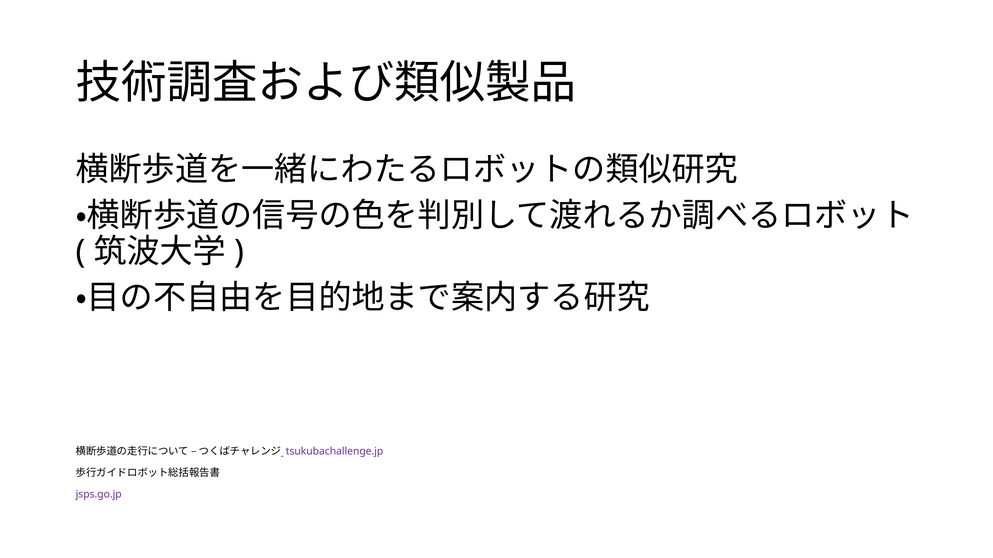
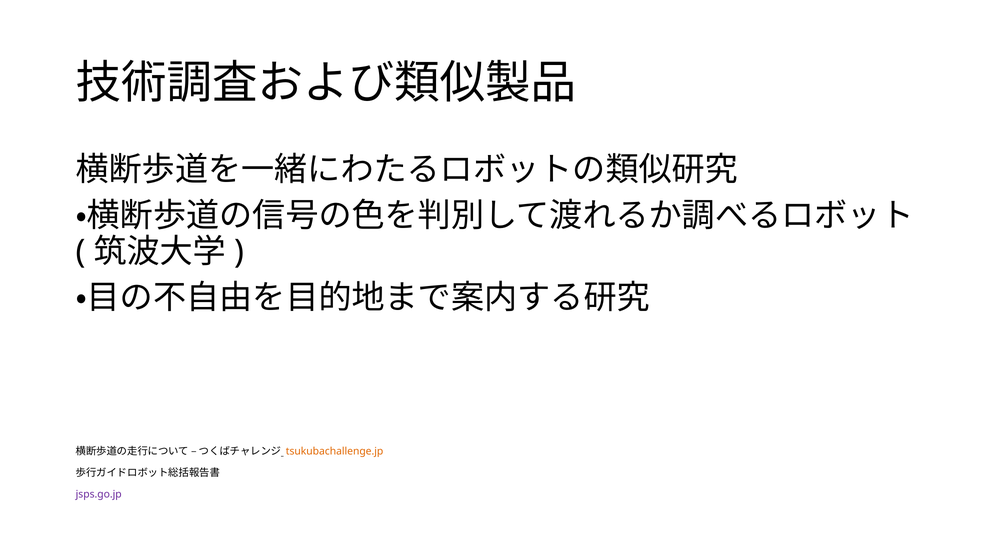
tsukubachallenge.jp colour: purple -> orange (335, 452)
